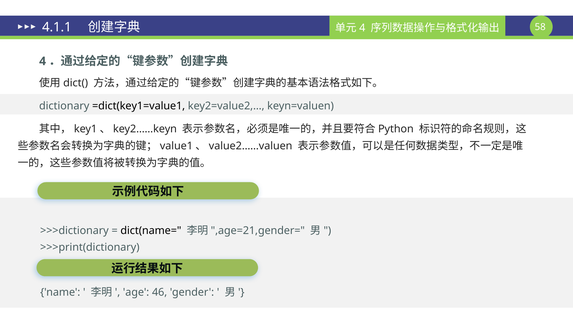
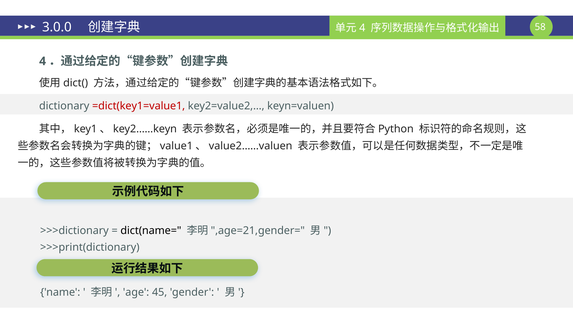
4.1.1: 4.1.1 -> 3.0.0 (57, 27)
=dict(key1=value1 colour: black -> red (139, 106)
46: 46 -> 45 (160, 292)
